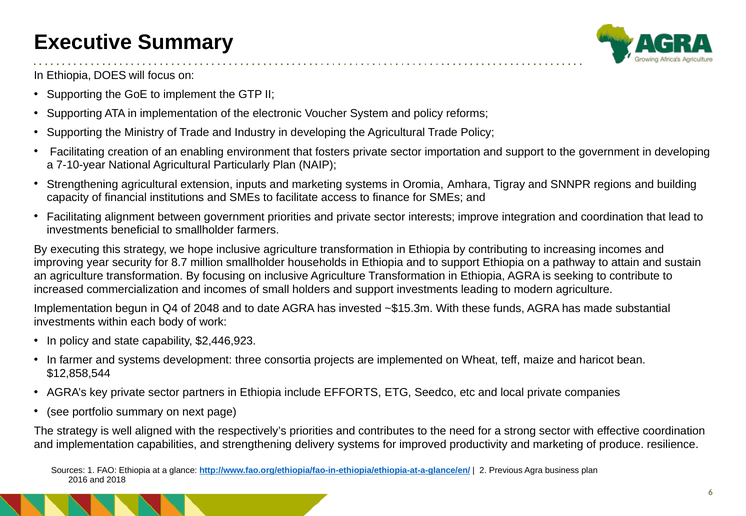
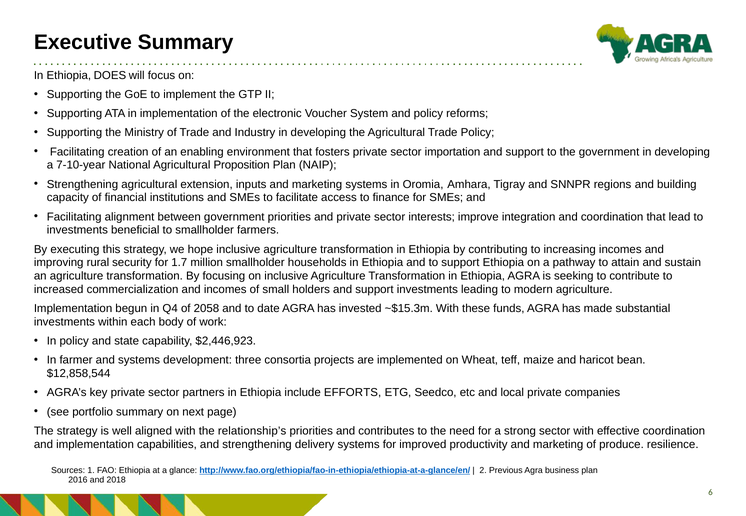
Particularly: Particularly -> Proposition (242, 165)
year: year -> rural (98, 263)
8.7: 8.7 -> 1.7 (179, 263)
2048: 2048 -> 2058 (206, 309)
respectively’s: respectively’s -> relationship’s (252, 431)
